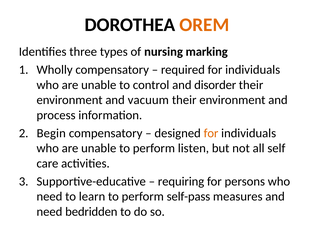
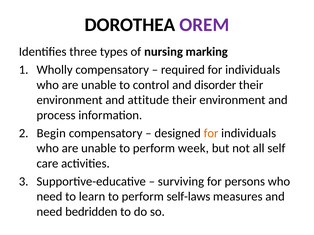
OREM colour: orange -> purple (204, 25)
vacuum: vacuum -> attitude (148, 100)
listen: listen -> week (193, 149)
requiring: requiring -> surviving (181, 182)
self-pass: self-pass -> self-laws (188, 197)
